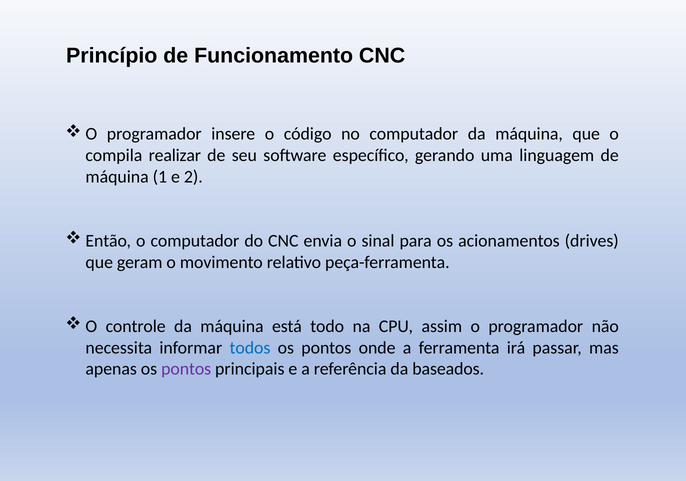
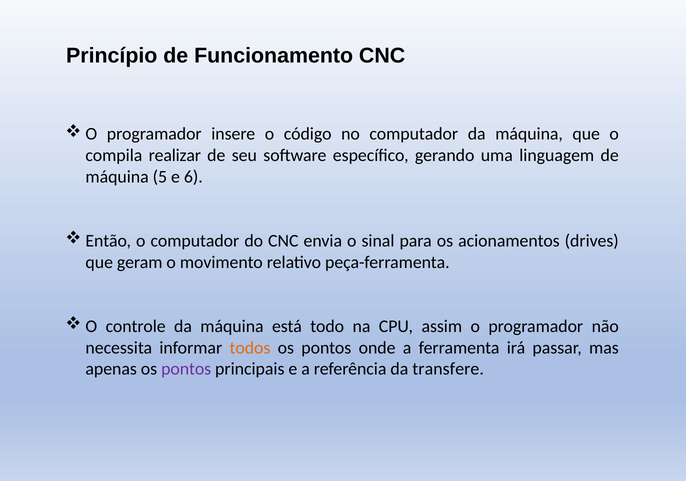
1: 1 -> 5 (160, 177)
2: 2 -> 6 (193, 177)
todos colour: blue -> orange (250, 348)
baseados: baseados -> transfere (448, 369)
